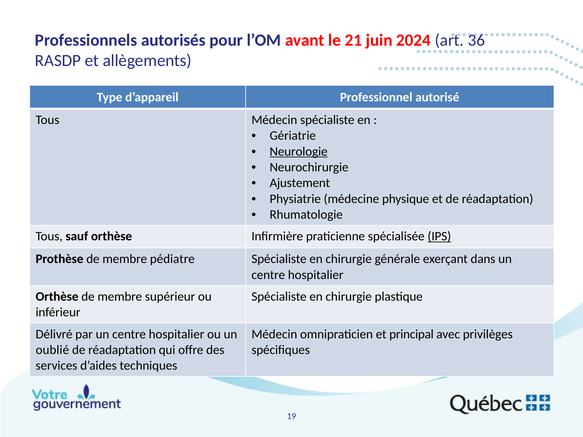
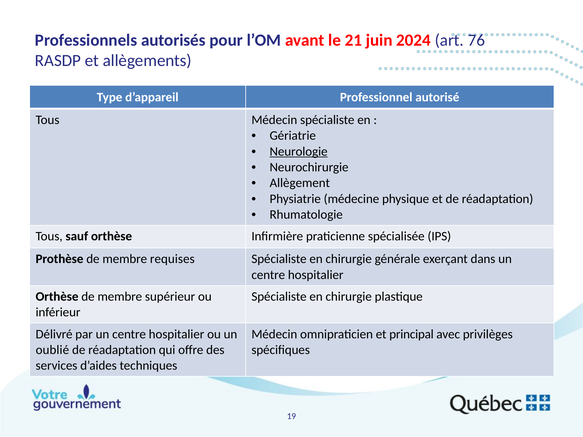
36: 36 -> 76 (476, 40)
Ajustement: Ajustement -> Allègement (300, 183)
IPS underline: present -> none (439, 237)
pédiatre: pédiatre -> requises (172, 259)
